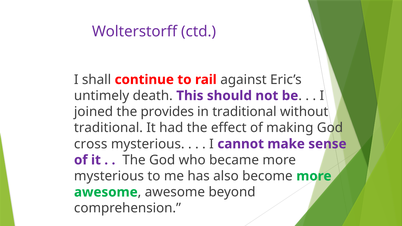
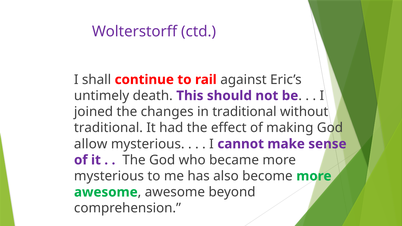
provides: provides -> changes (167, 112)
cross: cross -> allow (91, 144)
